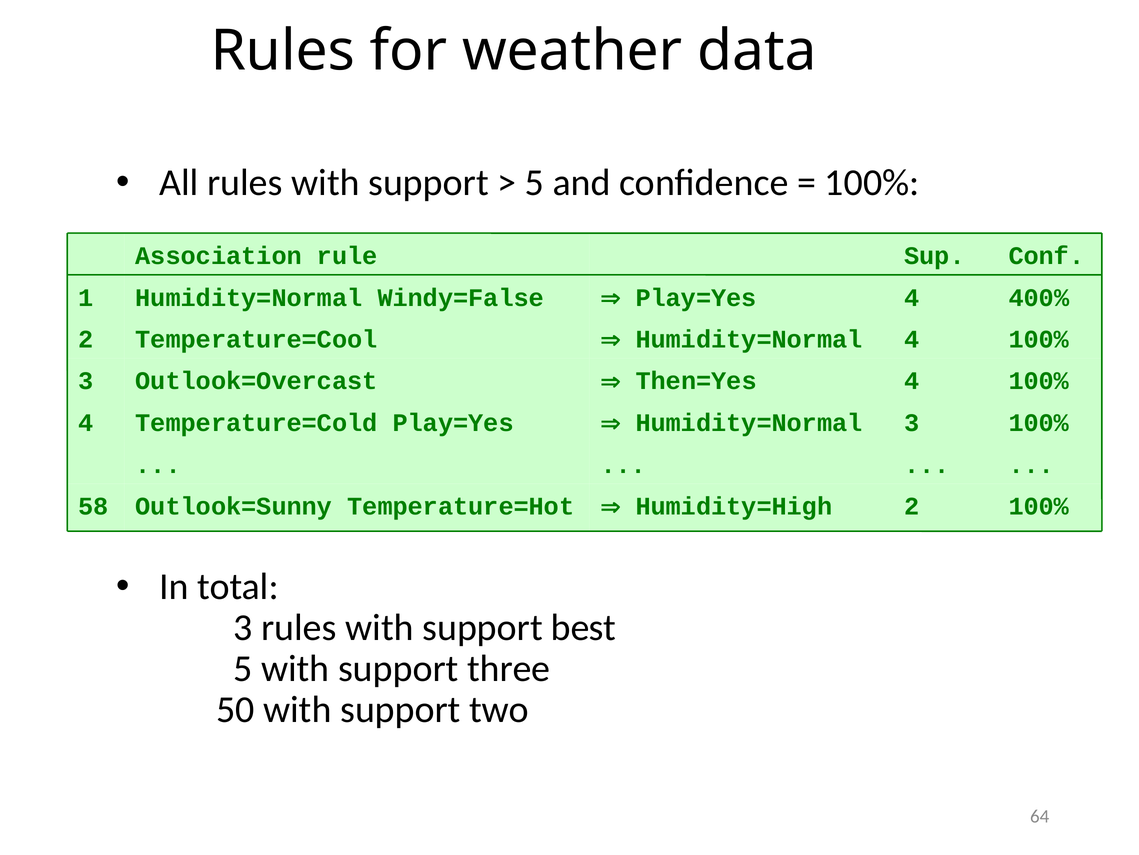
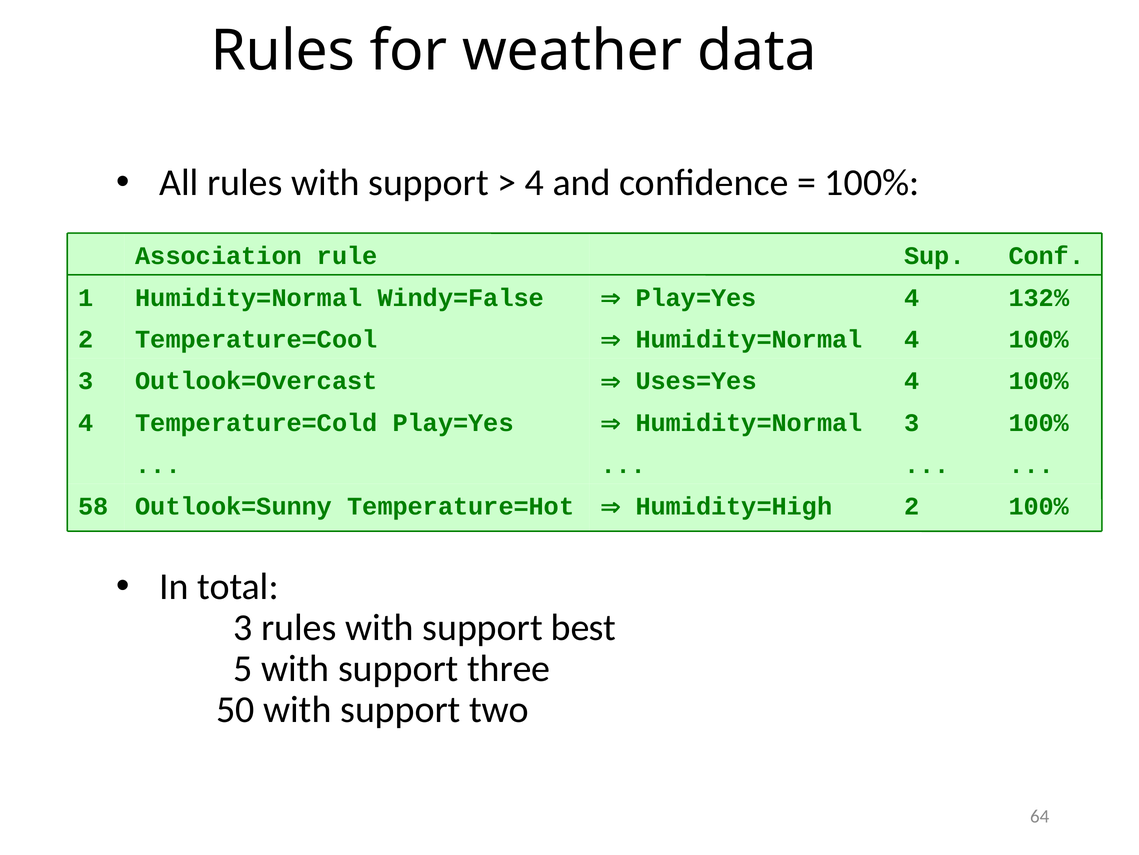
5: 5 -> 4 (534, 183)
400%: 400% -> 132% (1039, 297)
Then=Yes: Then=Yes -> Uses=Yes (696, 381)
